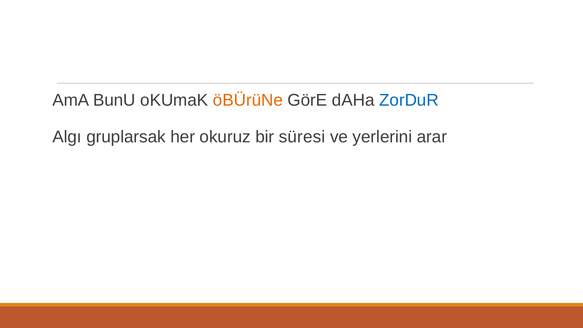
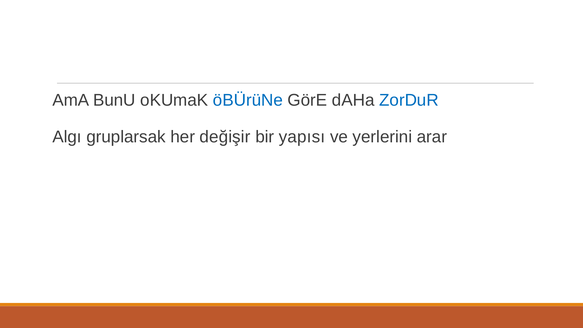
öBÜrüNe colour: orange -> blue (248, 100)
okuruz: okuruz -> değişir (225, 137)
süresi: süresi -> yapısı (302, 137)
